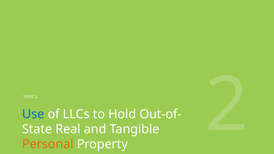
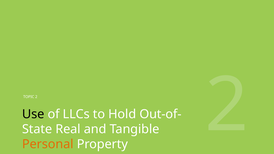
Use colour: blue -> black (33, 114)
